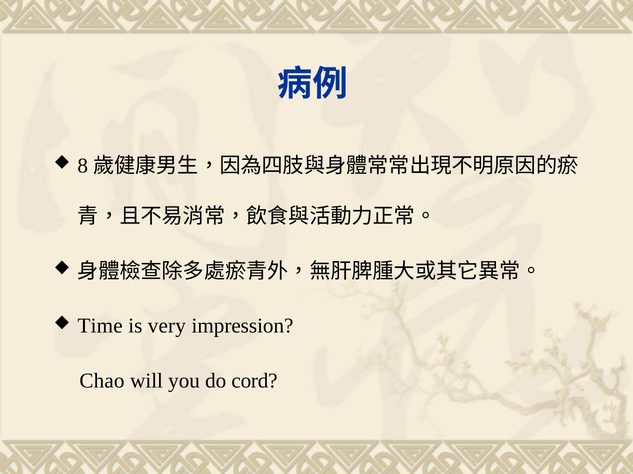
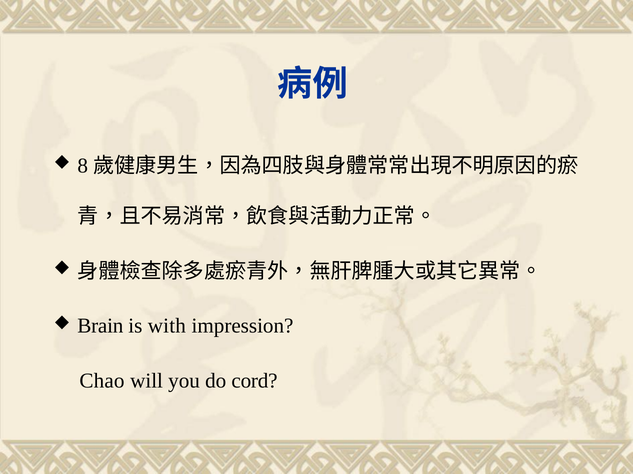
Time: Time -> Brain (100, 327)
very: very -> with (167, 327)
